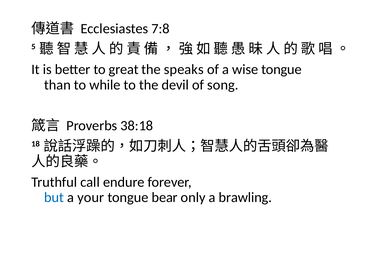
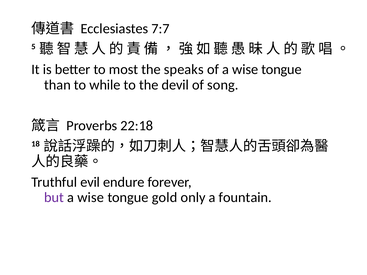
7:8: 7:8 -> 7:7 (161, 29)
great: great -> most (124, 70)
38:18: 38:18 -> 22:18 (137, 126)
call: call -> evil (90, 182)
but colour: blue -> purple (54, 198)
your: your -> wise (91, 198)
bear: bear -> gold (165, 198)
brawling: brawling -> fountain (245, 198)
